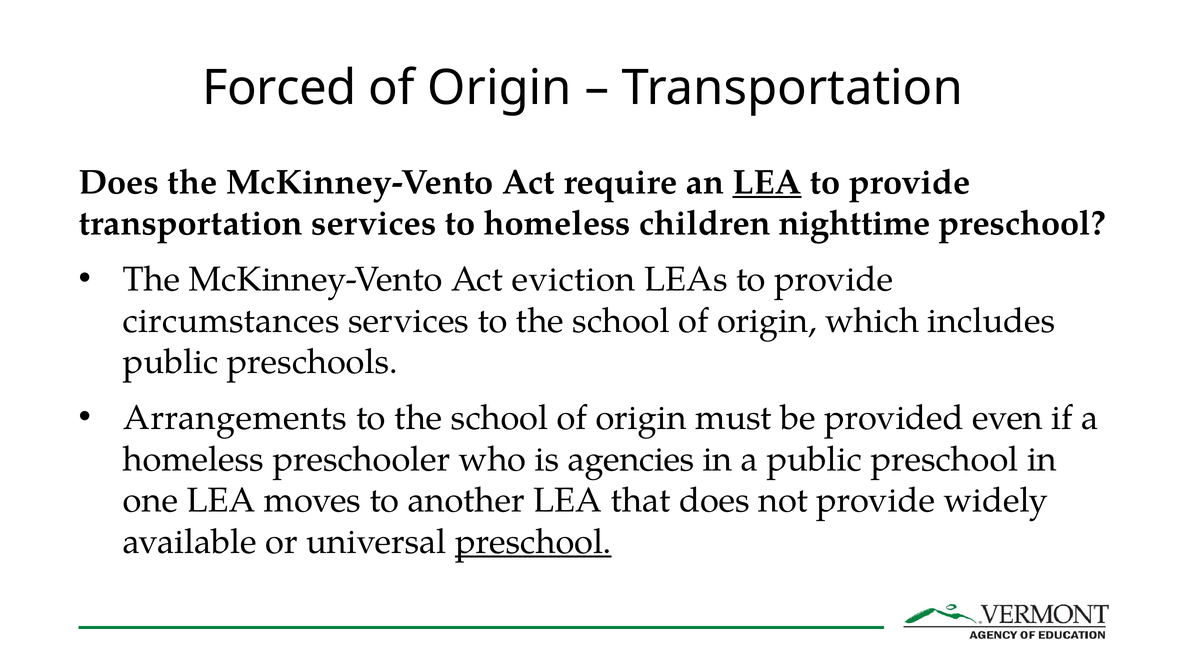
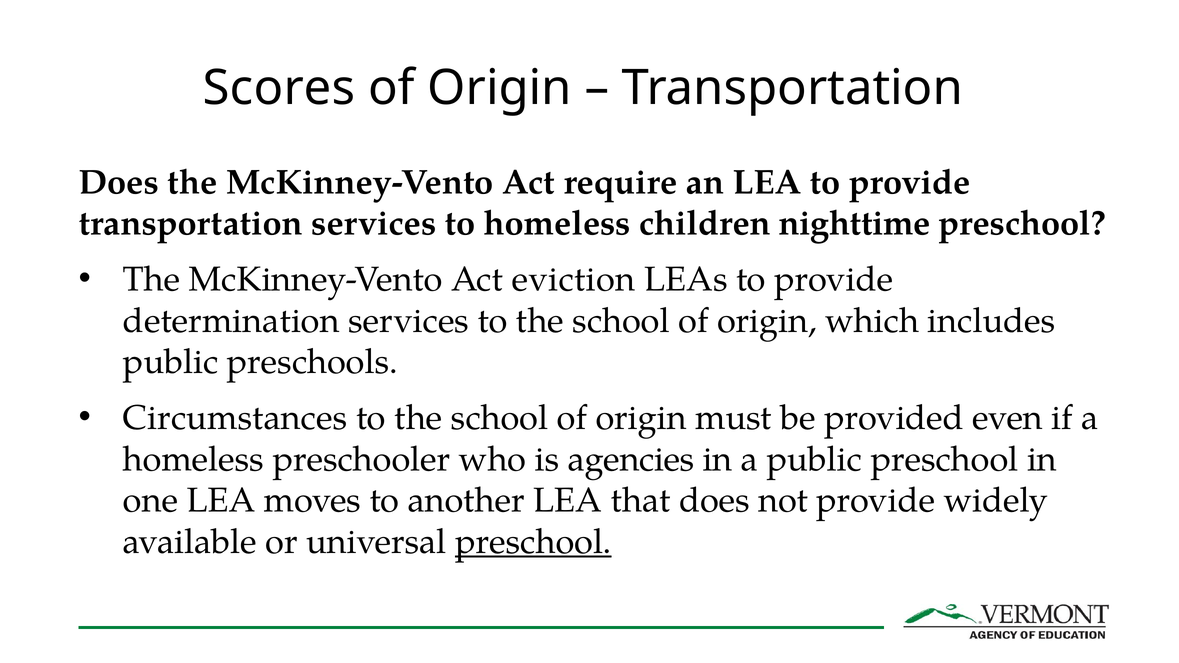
Forced: Forced -> Scores (279, 88)
LEA underline: present -> none (767, 182)
circumstances: circumstances -> determination (231, 321)
Arrangements: Arrangements -> Circumstances (235, 418)
